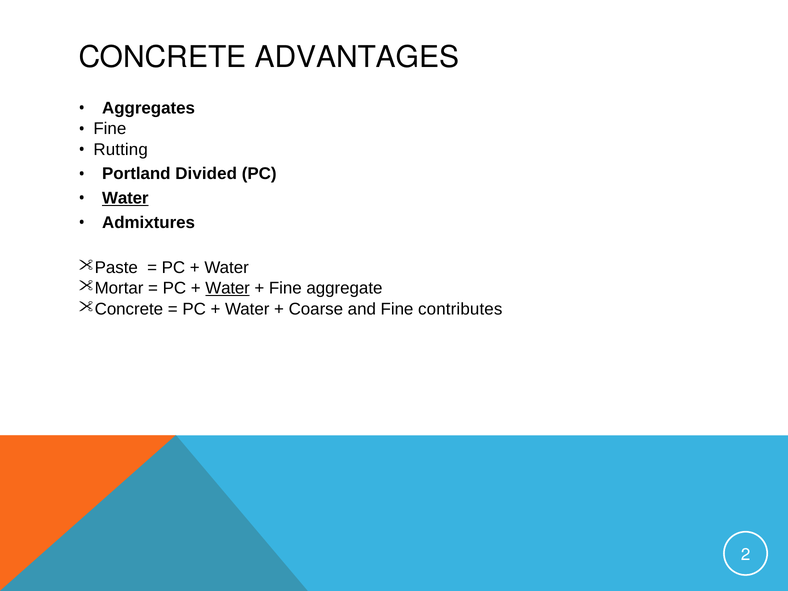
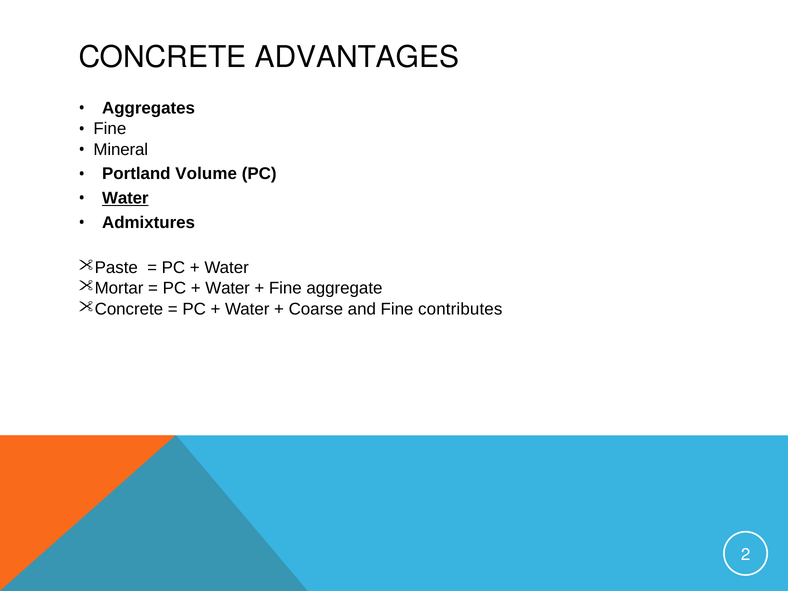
Rutting: Rutting -> Mineral (121, 149)
Divided: Divided -> Volume (206, 174)
Water underline: present -> none (228, 288)
